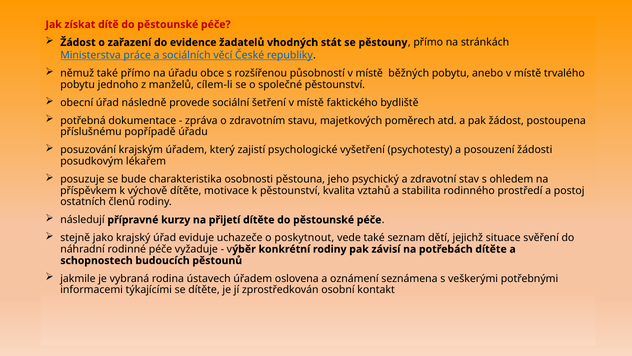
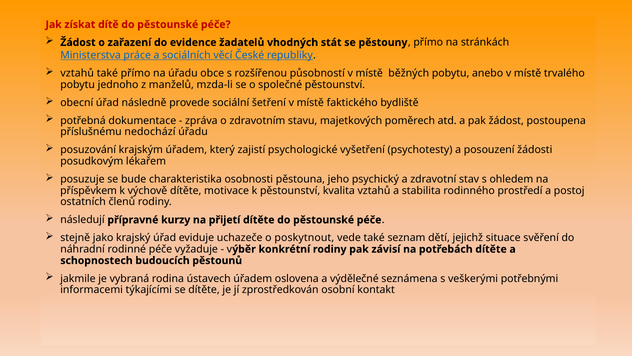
němuž: němuž -> vztahů (77, 73)
cílem-li: cílem-li -> mzda-li (215, 85)
popřípadě: popřípadě -> nedochází (150, 132)
oznámení: oznámení -> výdělečné (354, 278)
